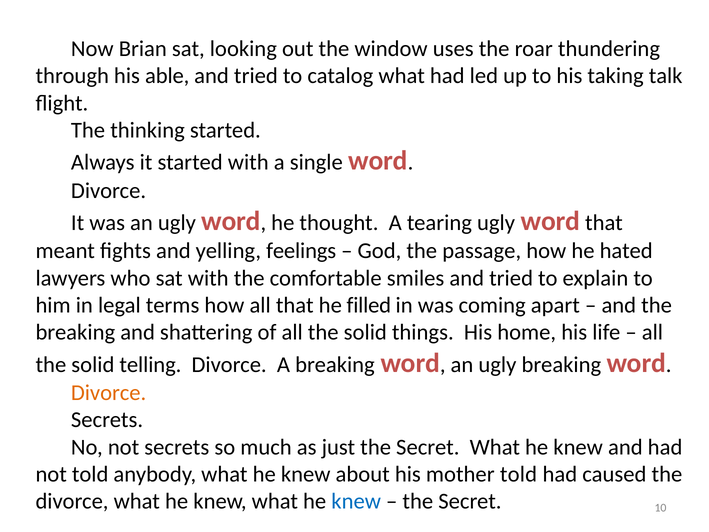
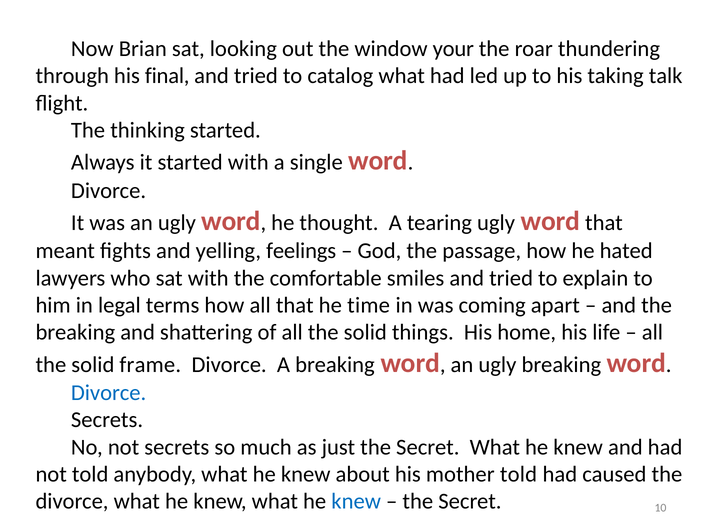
uses: uses -> your (453, 49)
able: able -> final (167, 76)
filled: filled -> time (369, 305)
telling: telling -> frame (150, 364)
Divorce colour: orange -> blue (109, 393)
